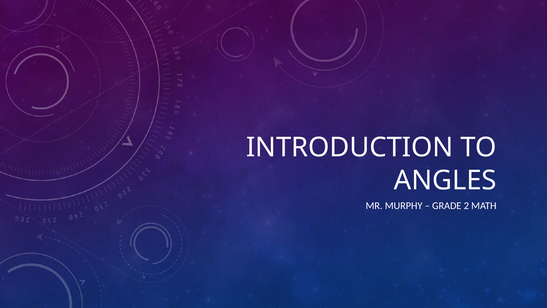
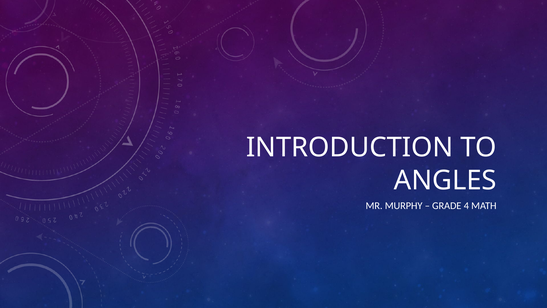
2: 2 -> 4 (466, 206)
